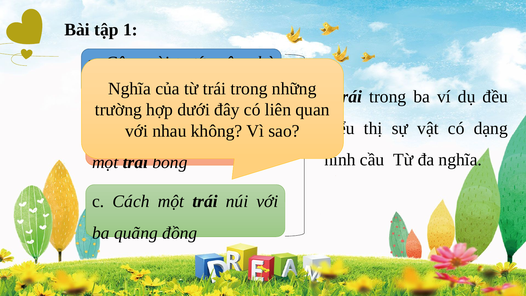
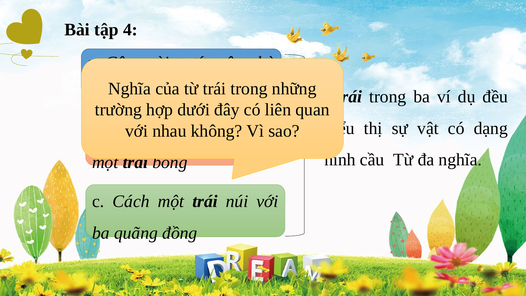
1: 1 -> 4 (130, 30)
